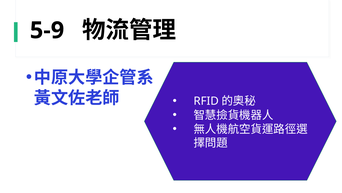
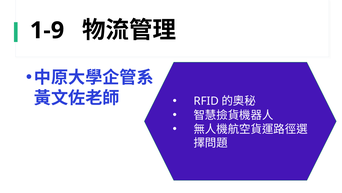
5-9: 5-9 -> 1-9 (47, 30)
